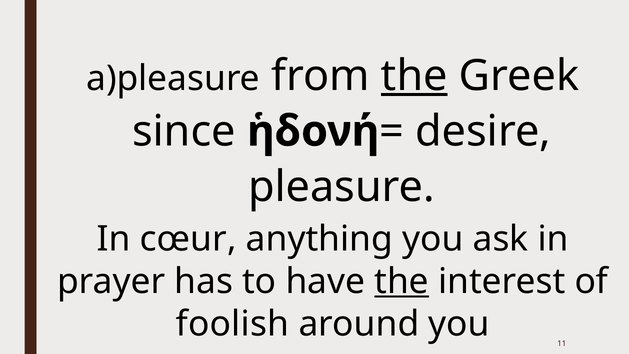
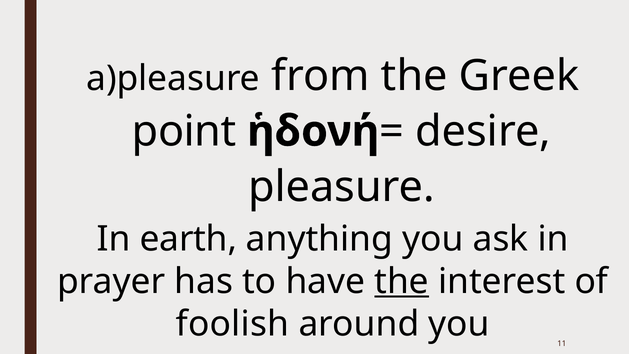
the underline: present -> none (414, 76)
since: since -> point (184, 131)
cœur: cœur -> earth (188, 239)
